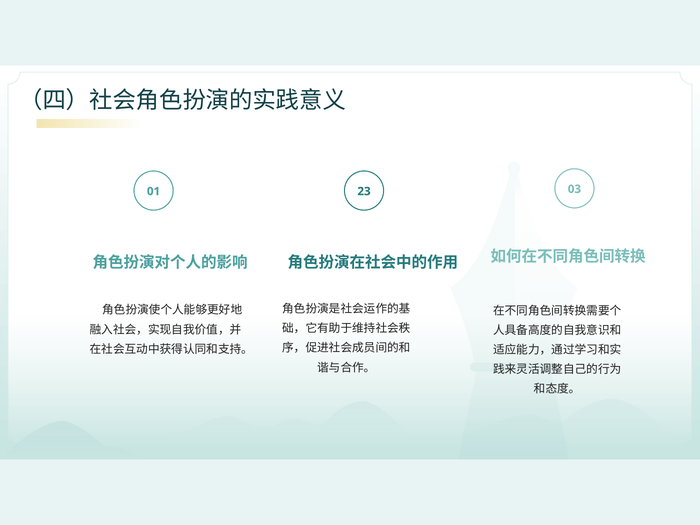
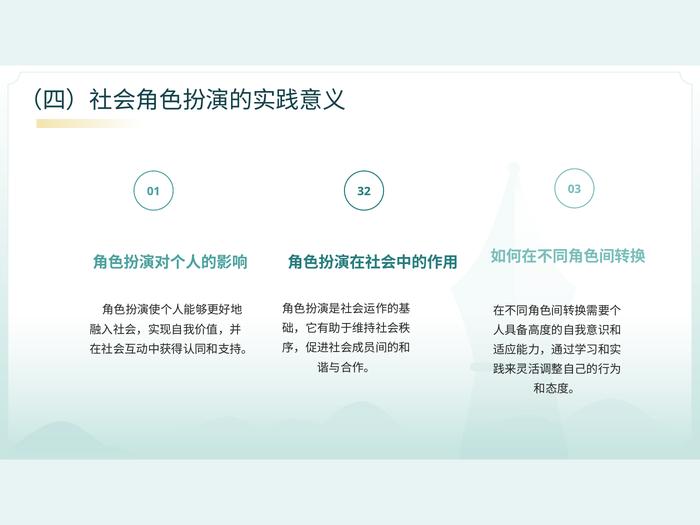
23: 23 -> 32 (364, 191)
